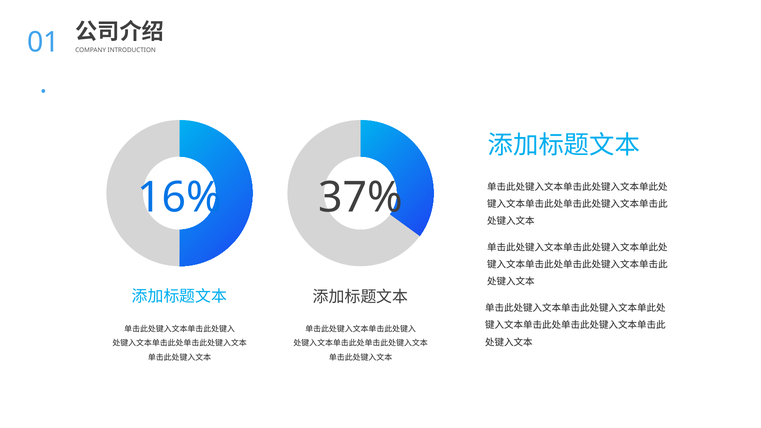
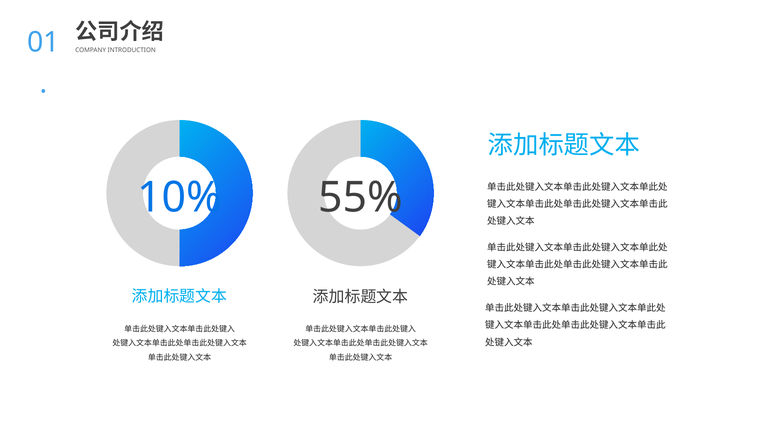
16%: 16% -> 10% (179, 198)
37%: 37% -> 55% (361, 198)
